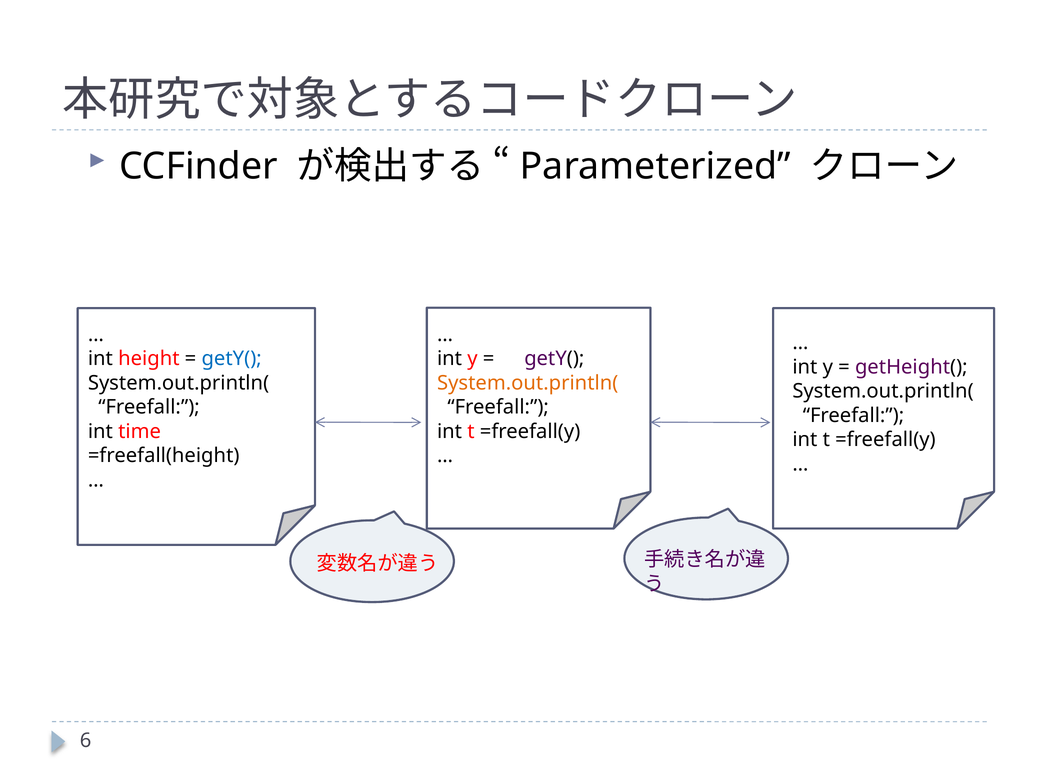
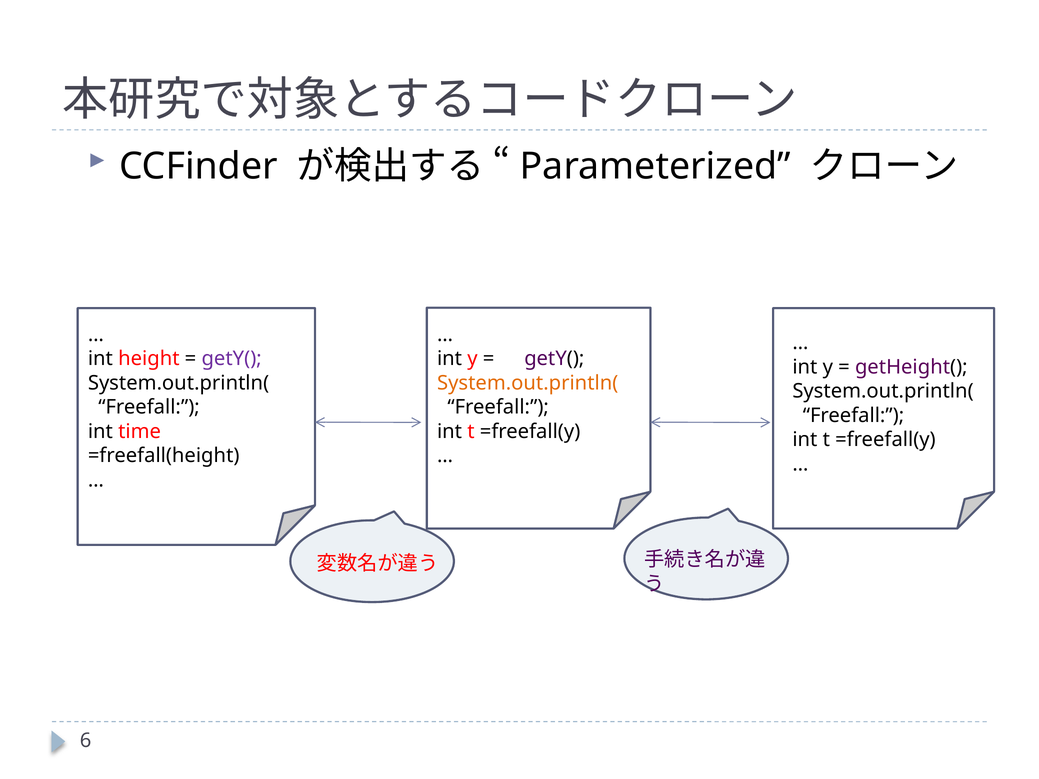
getY( colour: blue -> purple (232, 359)
